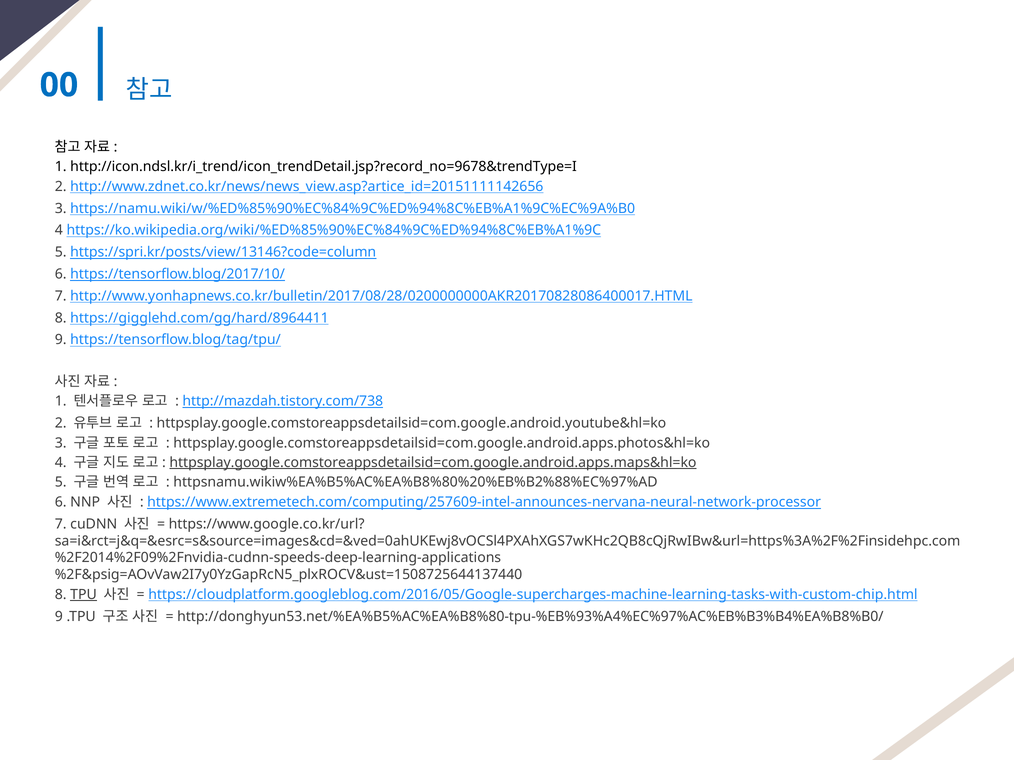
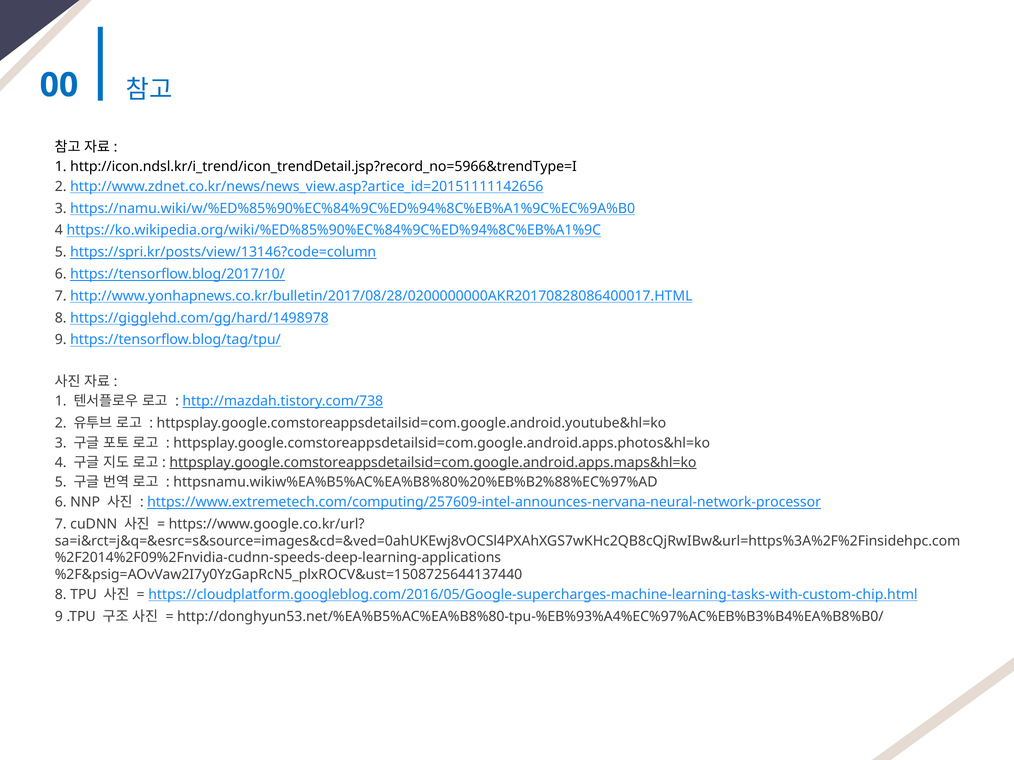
http://icon.ndsl.kr/i_trend/icon_trendDetail.jsp?record_no=9678&trendType=I: http://icon.ndsl.kr/i_trend/icon_trendDetail.jsp?record_no=9678&trendType=I -> http://icon.ndsl.kr/i_trend/icon_trendDetail.jsp?record_no=5966&trendType=I (324, 167)
https://gigglehd.com/gg/hard/8964411: https://gigglehd.com/gg/hard/8964411 -> https://gigglehd.com/gg/hard/1498978 (199, 318)
TPU underline: present -> none (84, 595)
